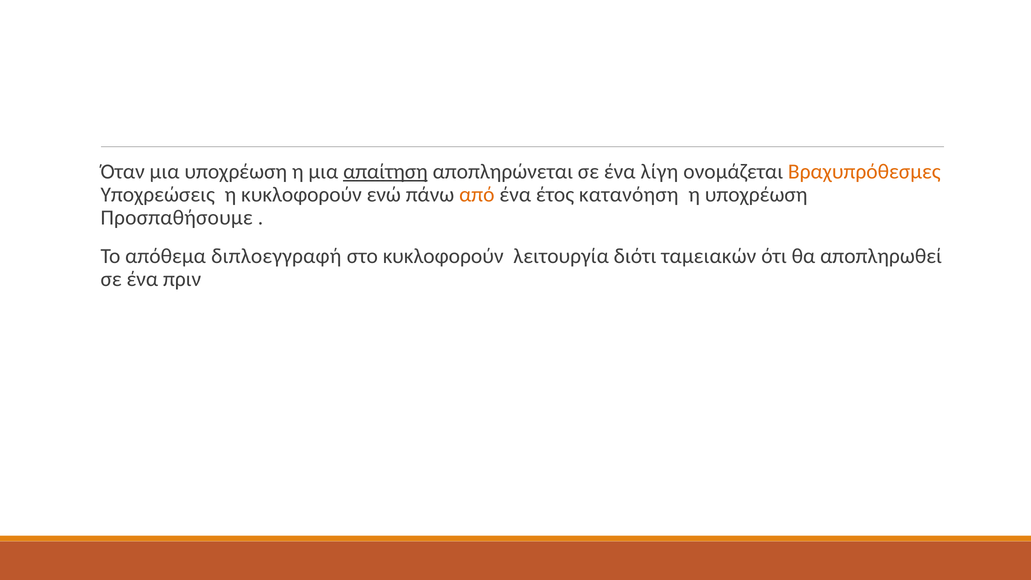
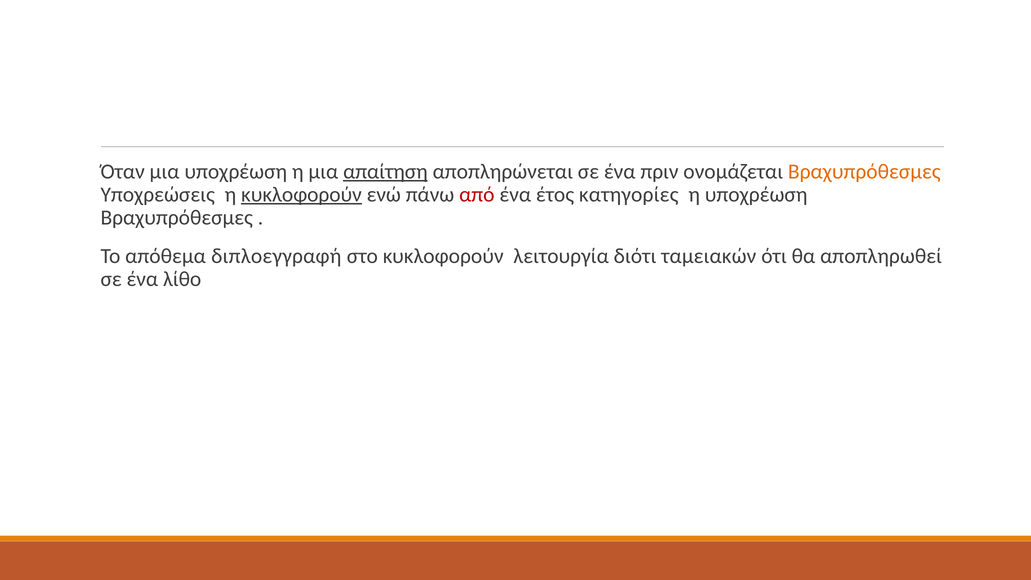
λίγη: λίγη -> πριν (660, 171)
κυκλοφορούν underline: none -> present (301, 195)
από colour: orange -> red (477, 195)
κατανόηση: κατανόηση -> κατηγορίες (629, 195)
Προσπαθήσουμε: Προσπαθήσουμε -> Βραχυπρόθεσμες (177, 218)
πριν: πριν -> λίθο (182, 279)
